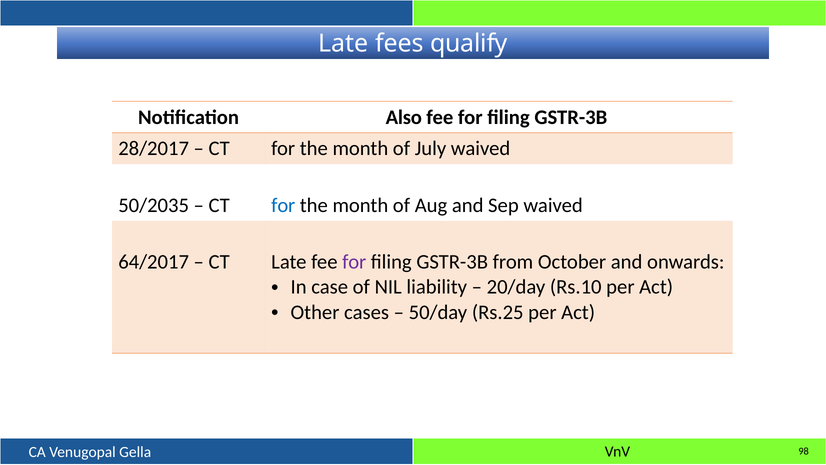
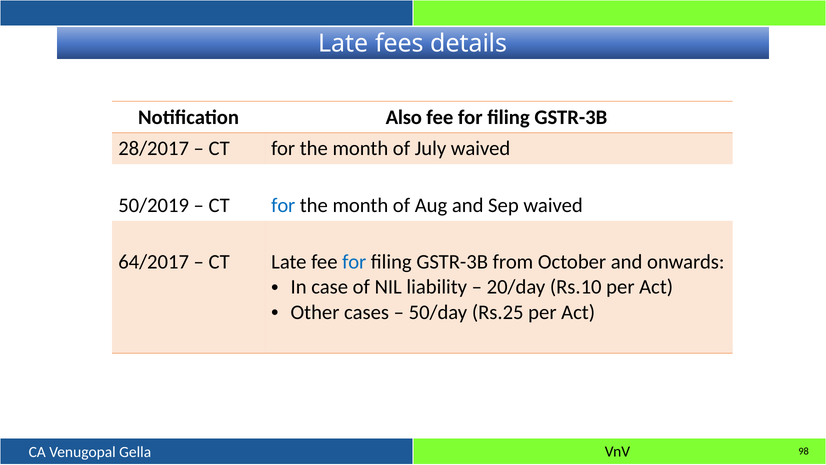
qualify: qualify -> details (469, 43)
50/2035: 50/2035 -> 50/2019 (154, 205)
for colour: purple -> blue (354, 262)
